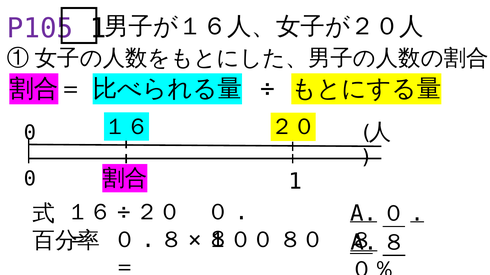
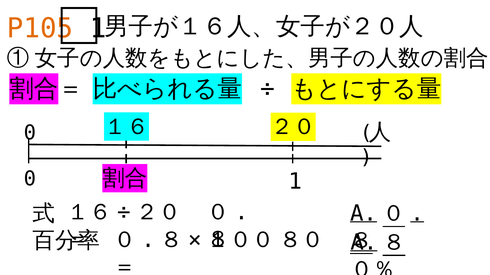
P105 colour: purple -> orange (40, 29)
